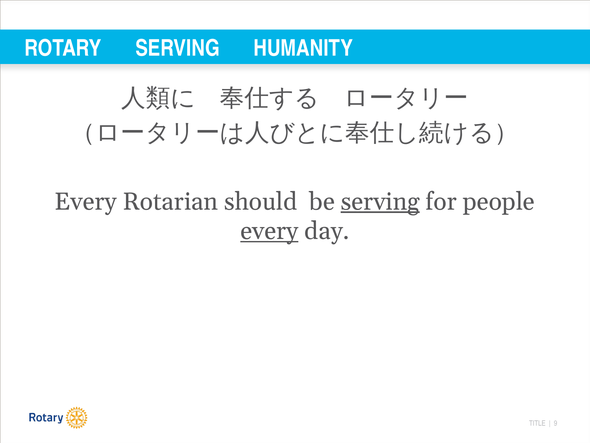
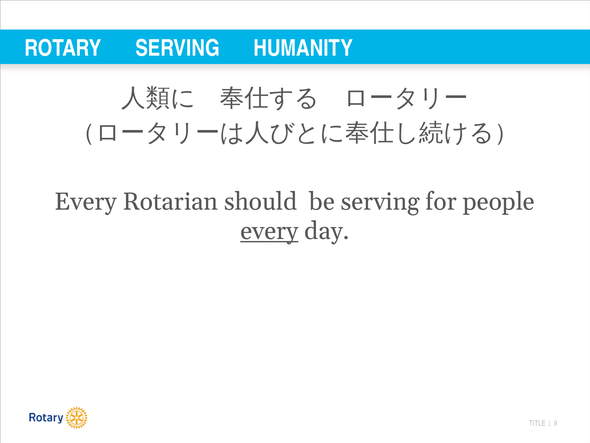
serving underline: present -> none (380, 201)
